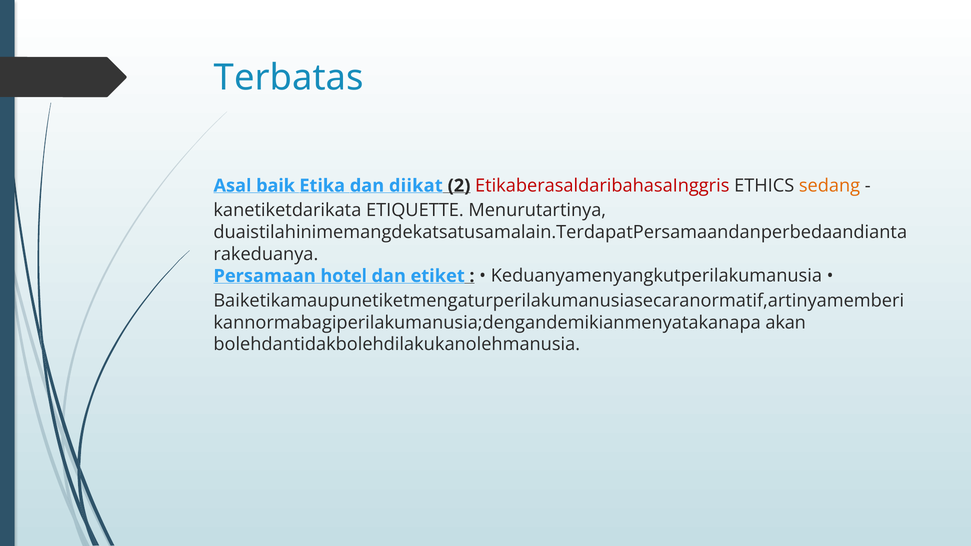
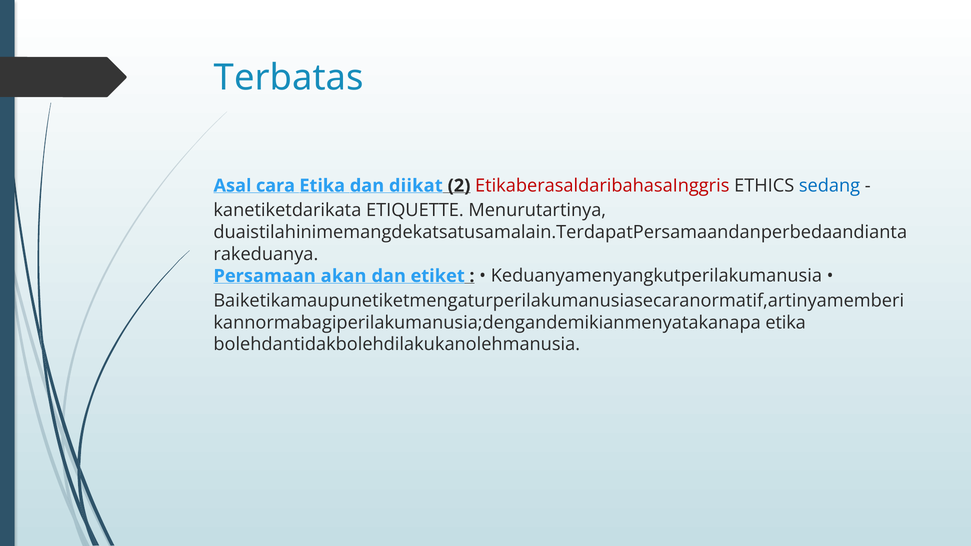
baik: baik -> cara (276, 186)
sedang colour: orange -> blue (830, 186)
hotel: hotel -> akan (344, 276)
akan: akan -> etika (786, 323)
